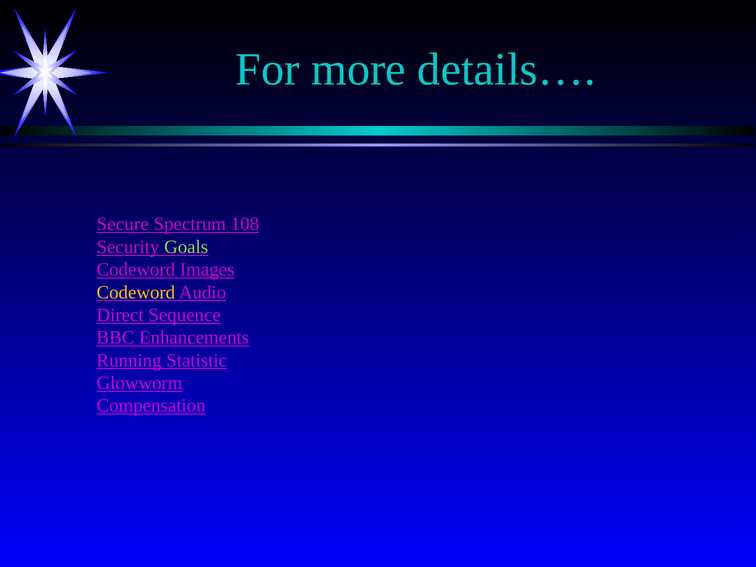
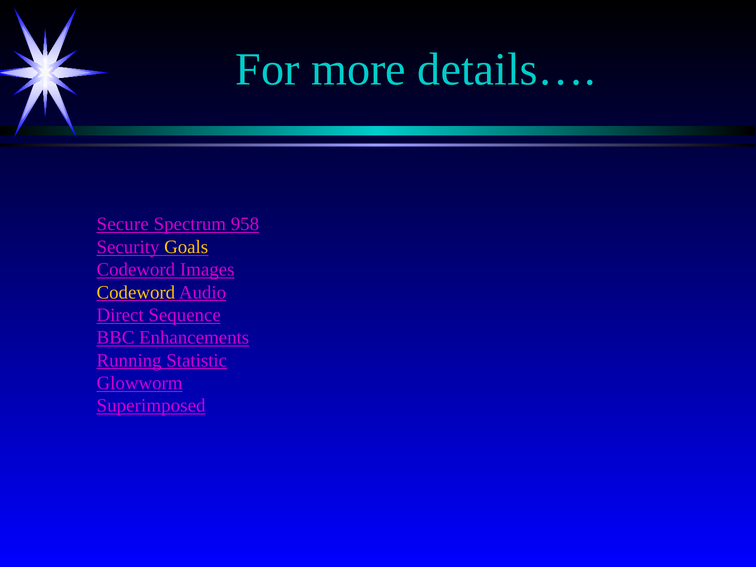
108: 108 -> 958 (245, 224)
Goals colour: light green -> yellow (186, 247)
Compensation: Compensation -> Superimposed (151, 406)
